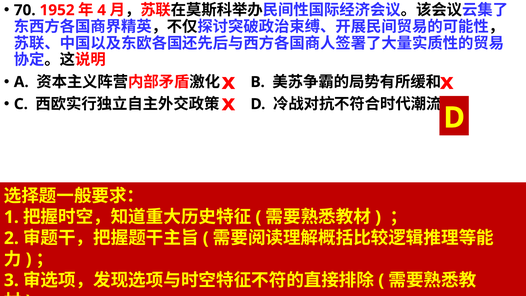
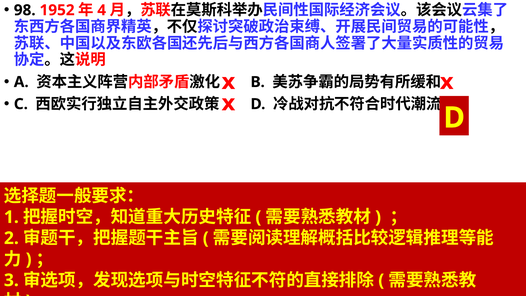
70: 70 -> 98 (25, 10)
